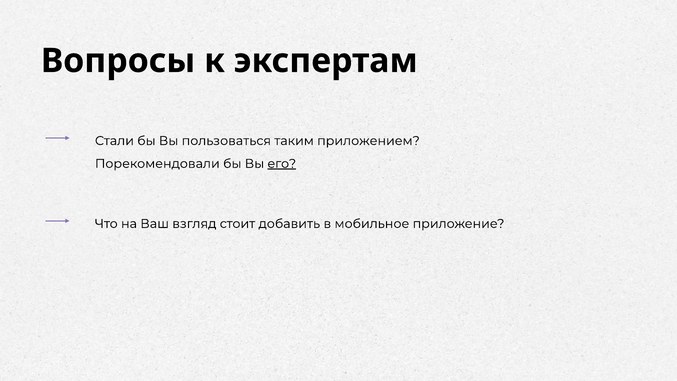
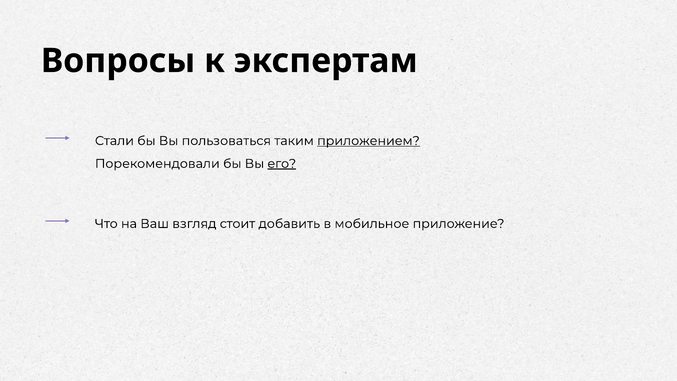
приложением underline: none -> present (368, 141)
